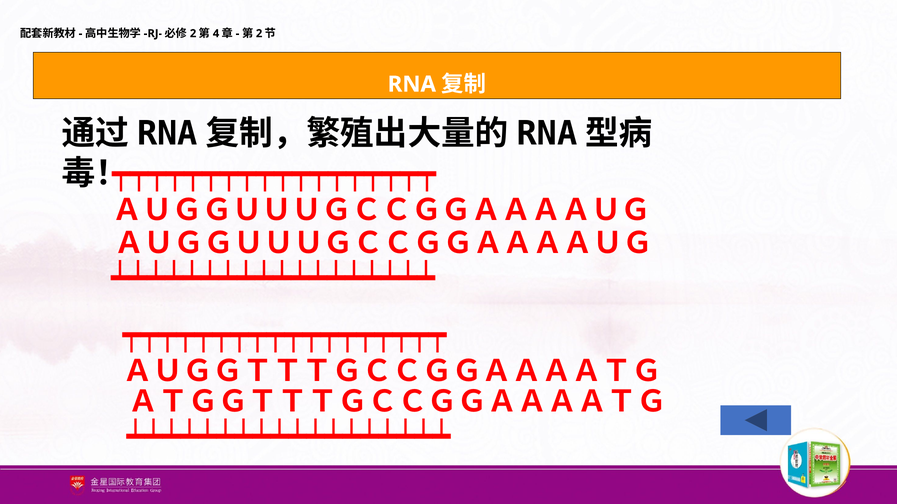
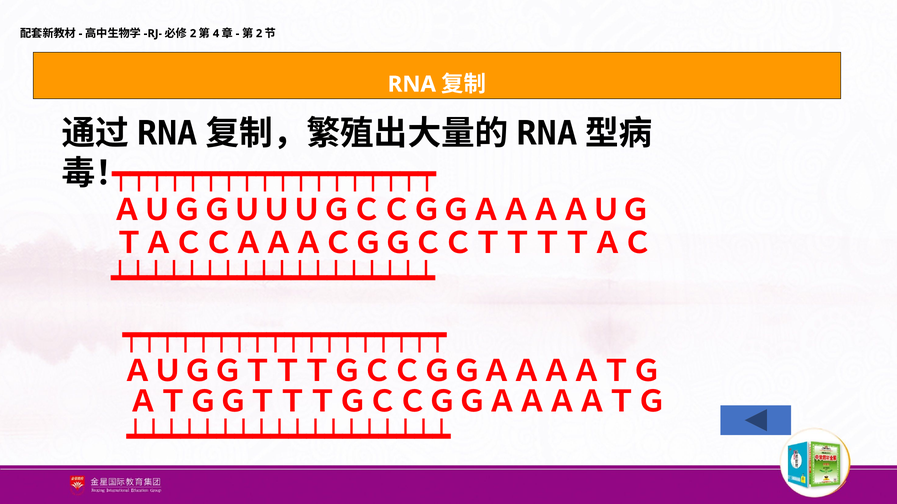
ＡＵＧＧＵＵＵＧＣＣＧＧＡＡＡＡＵＧ: ＡＵＧＧＵＵＵＧＣＣＧＧＡＡＡＡＵＧ -> ＴＡＣＣＡＡＡＣＧＧＣＣＴＴＴＴＡＣ (383, 244)
